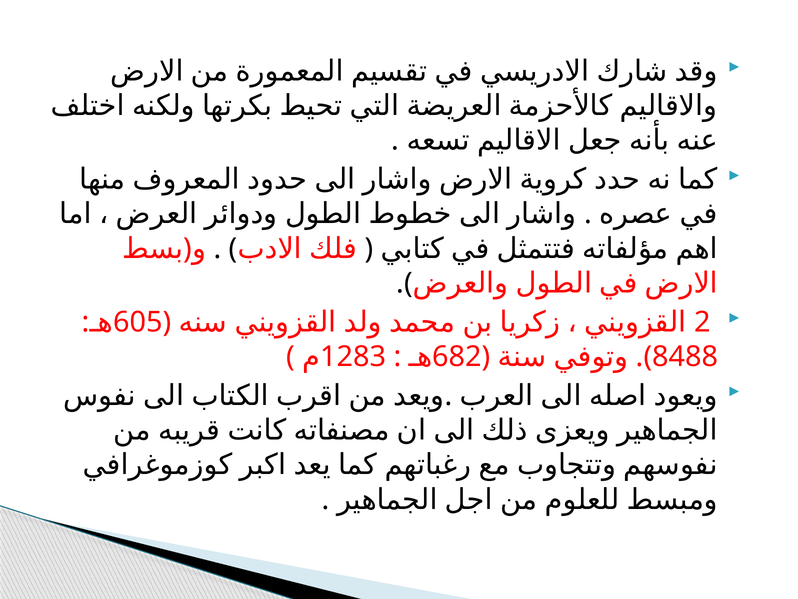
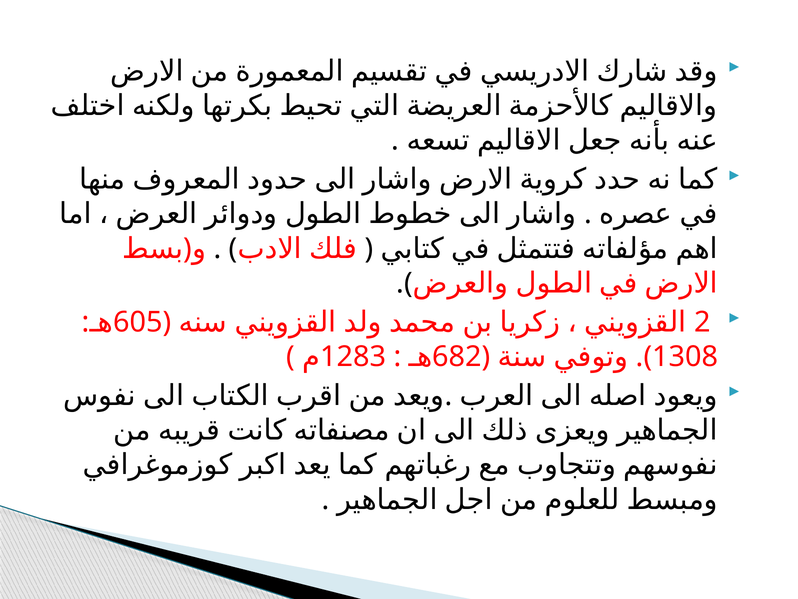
8488: 8488 -> 1308 (685, 356)
